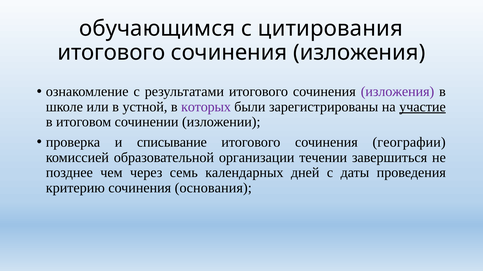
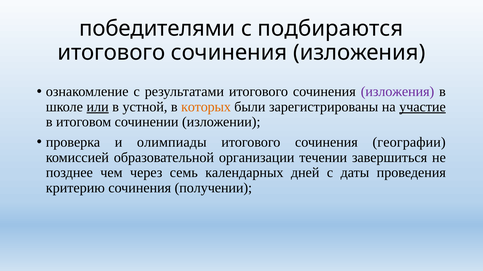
обучающимся: обучающимся -> победителями (157, 29)
цитирования: цитирования -> подбираются (331, 29)
или underline: none -> present (98, 107)
которых colour: purple -> orange (206, 107)
списывание: списывание -> олимпиады (172, 143)
основания: основания -> получении (213, 188)
